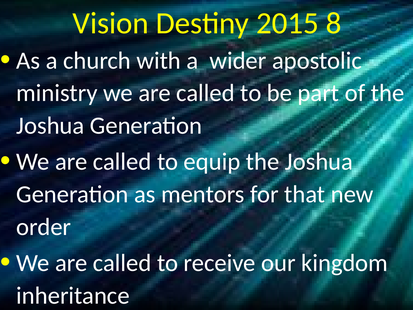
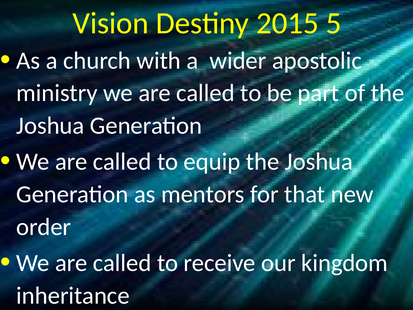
8: 8 -> 5 (334, 23)
